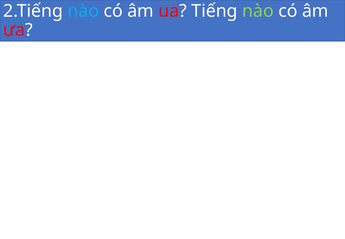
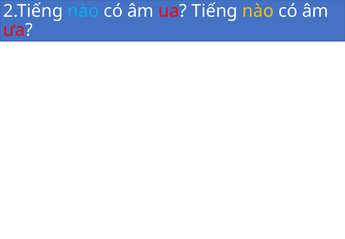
nào colour: light green -> yellow (258, 11)
